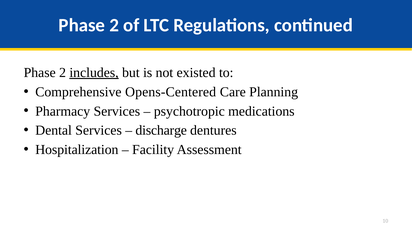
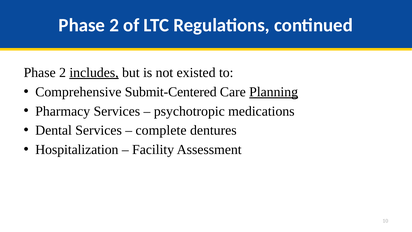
Opens-Centered: Opens-Centered -> Submit-Centered (171, 92)
Planning underline: none -> present (274, 92)
discharge: discharge -> complete (161, 130)
